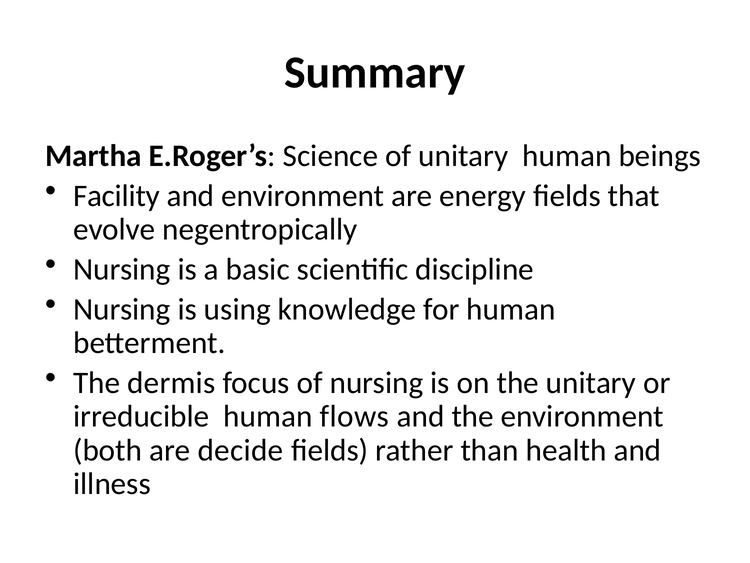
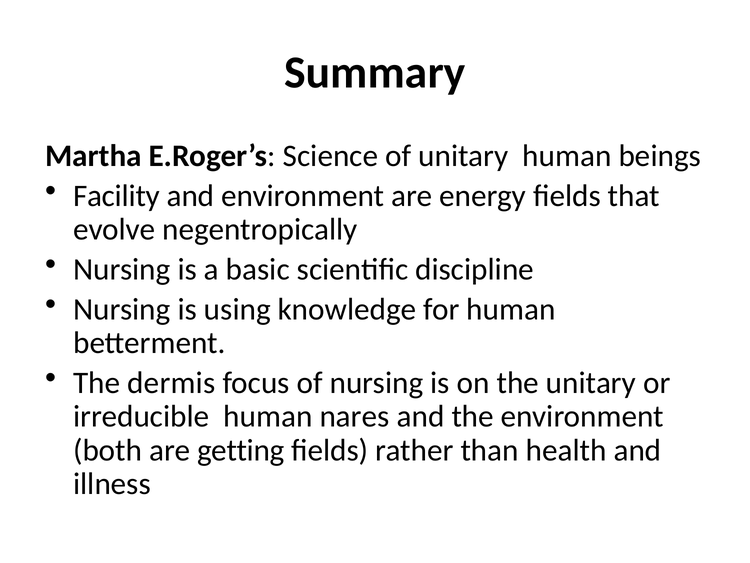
flows: flows -> nares (355, 416)
decide: decide -> getting (241, 450)
